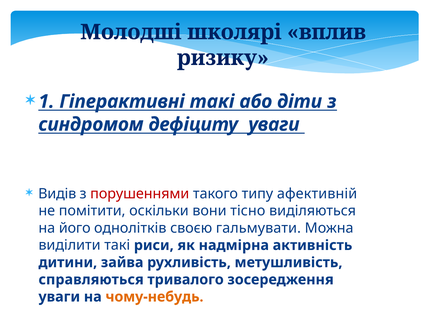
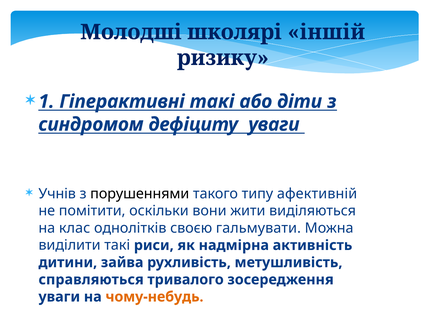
вплив: вплив -> іншій (326, 32)
Видів: Видів -> Учнів (57, 194)
порушеннями colour: red -> black (140, 194)
тісно: тісно -> жити (248, 211)
його: його -> клас (75, 228)
